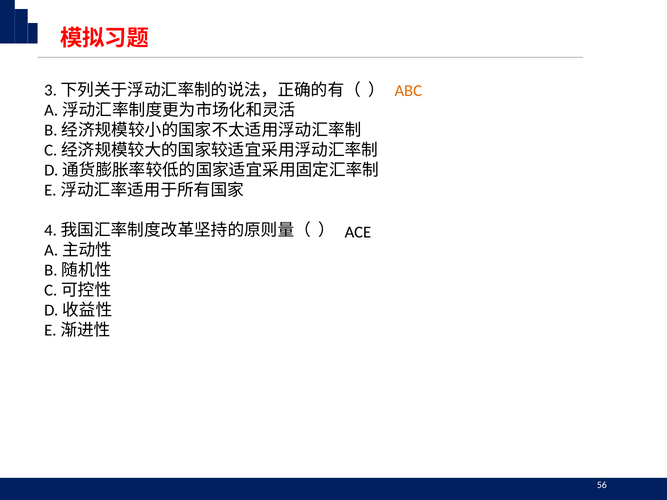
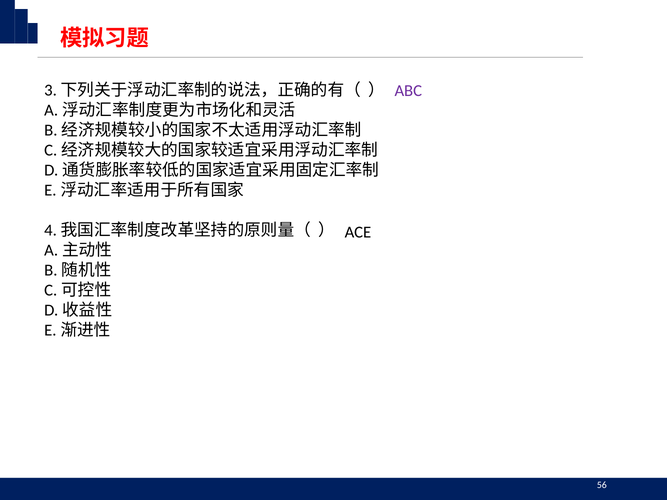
ABC colour: orange -> purple (408, 91)
